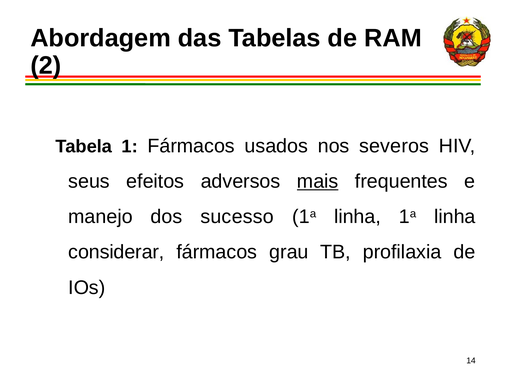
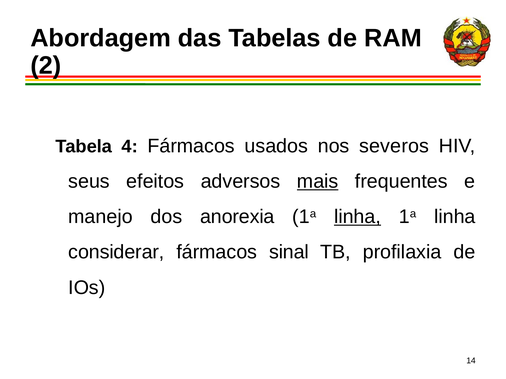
1: 1 -> 4 (130, 147)
sucesso: sucesso -> anorexia (237, 217)
linha underline: none -> present (357, 217)
grau: grau -> sinal (289, 252)
